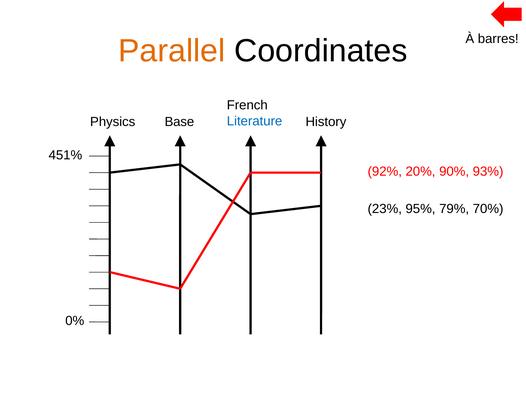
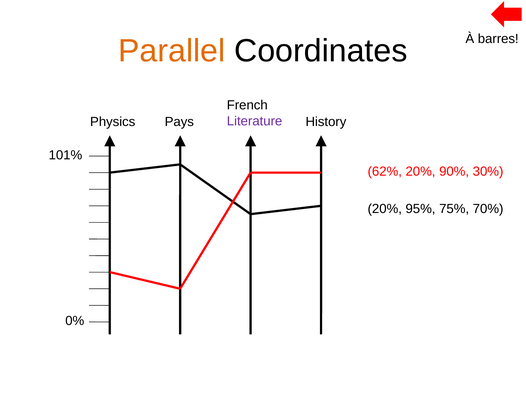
Literature colour: blue -> purple (255, 121)
Base: Base -> Pays (179, 122)
451%: 451% -> 101% (65, 155)
92%: 92% -> 62% (385, 171)
93%: 93% -> 30% (488, 171)
23%: 23% -> 20% (385, 209)
79%: 79% -> 75% (454, 209)
